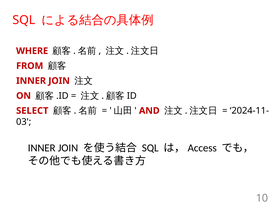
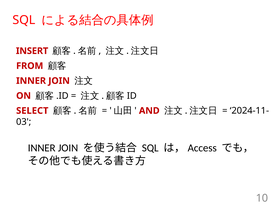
WHERE: WHERE -> INSERT (32, 51)
